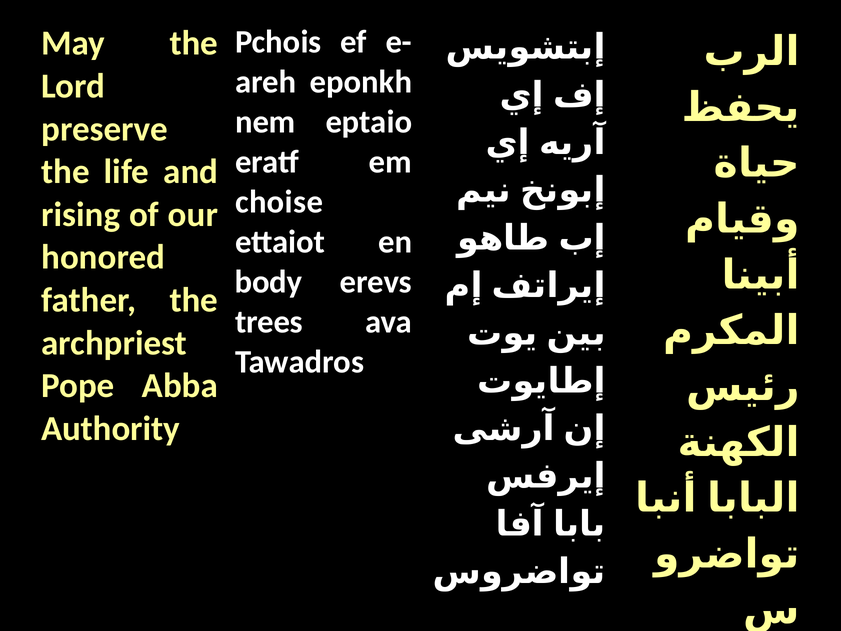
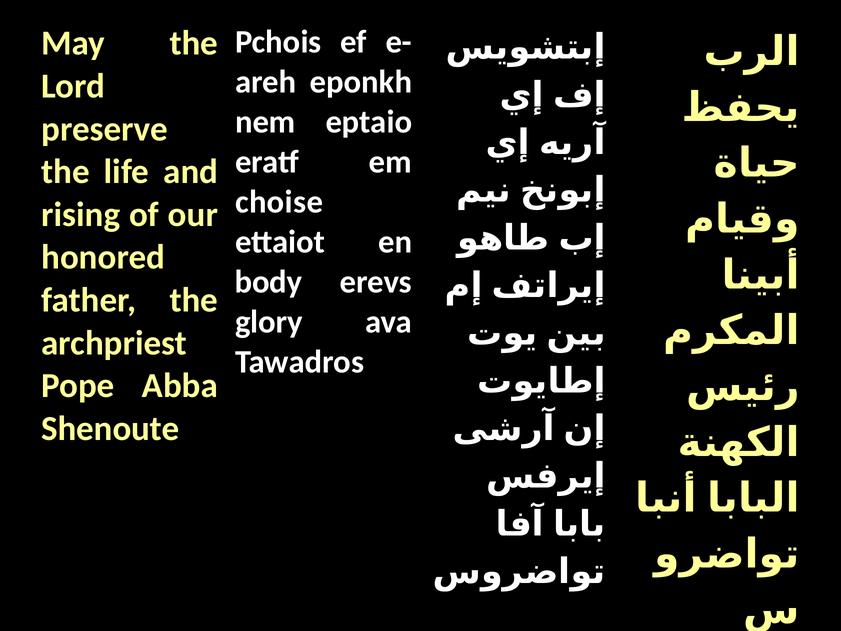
trees: trees -> glory (269, 322)
Authority: Authority -> Shenoute (110, 428)
